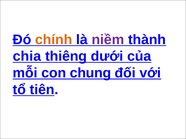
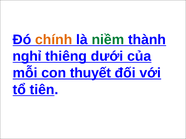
niềm colour: purple -> green (108, 40)
chia: chia -> nghỉ (27, 56)
chung: chung -> thuyết (90, 73)
